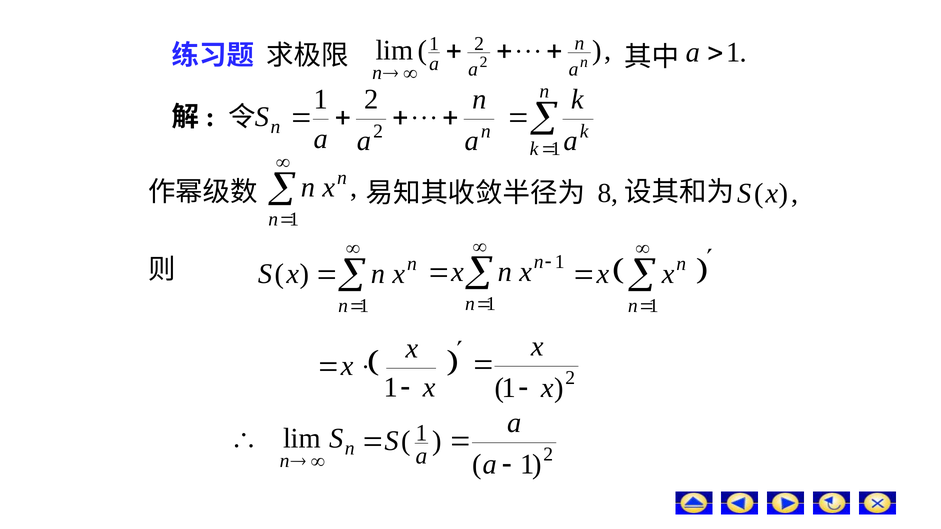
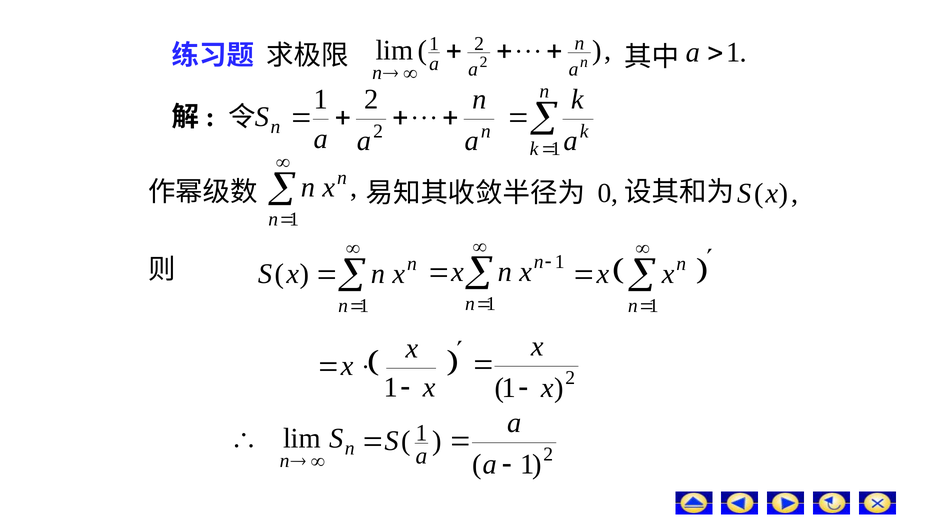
8: 8 -> 0 (608, 193)
